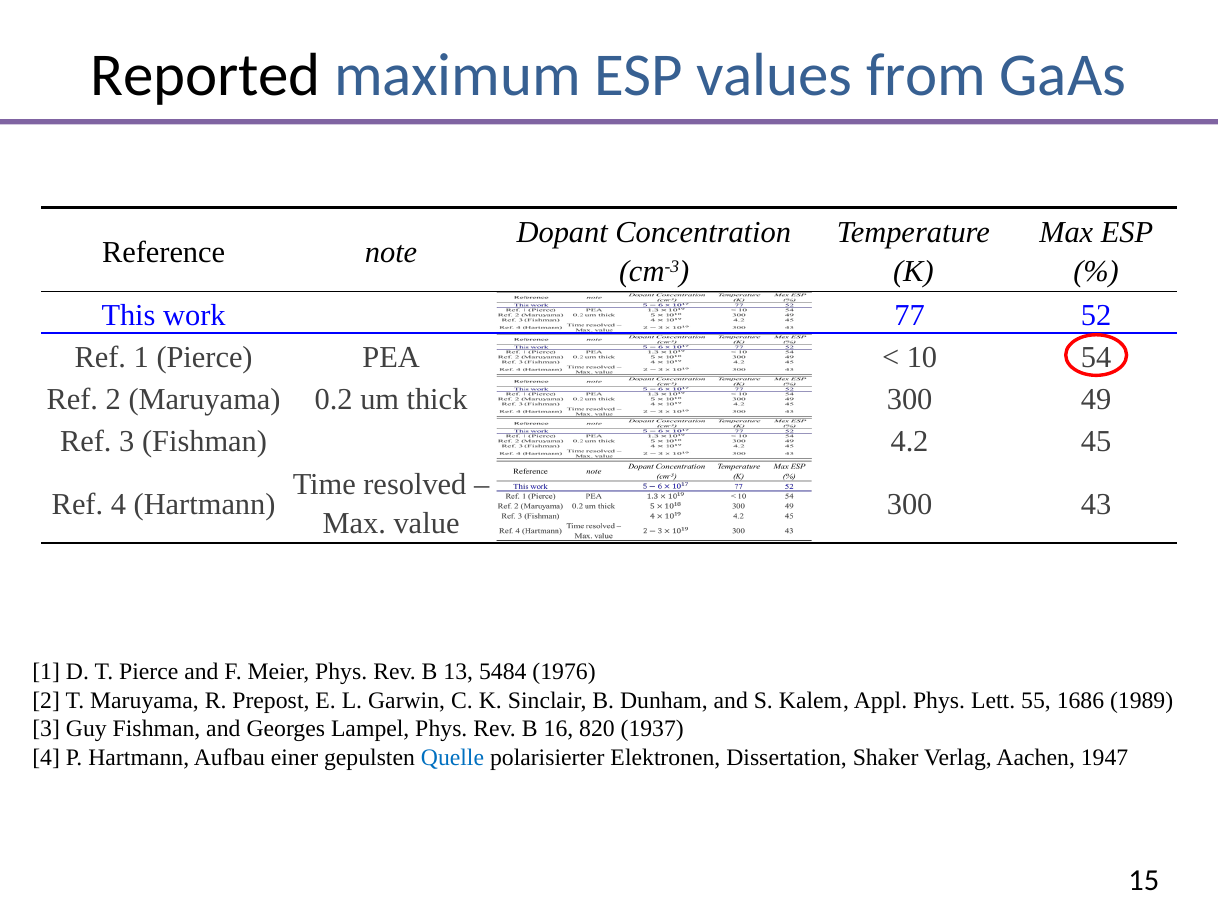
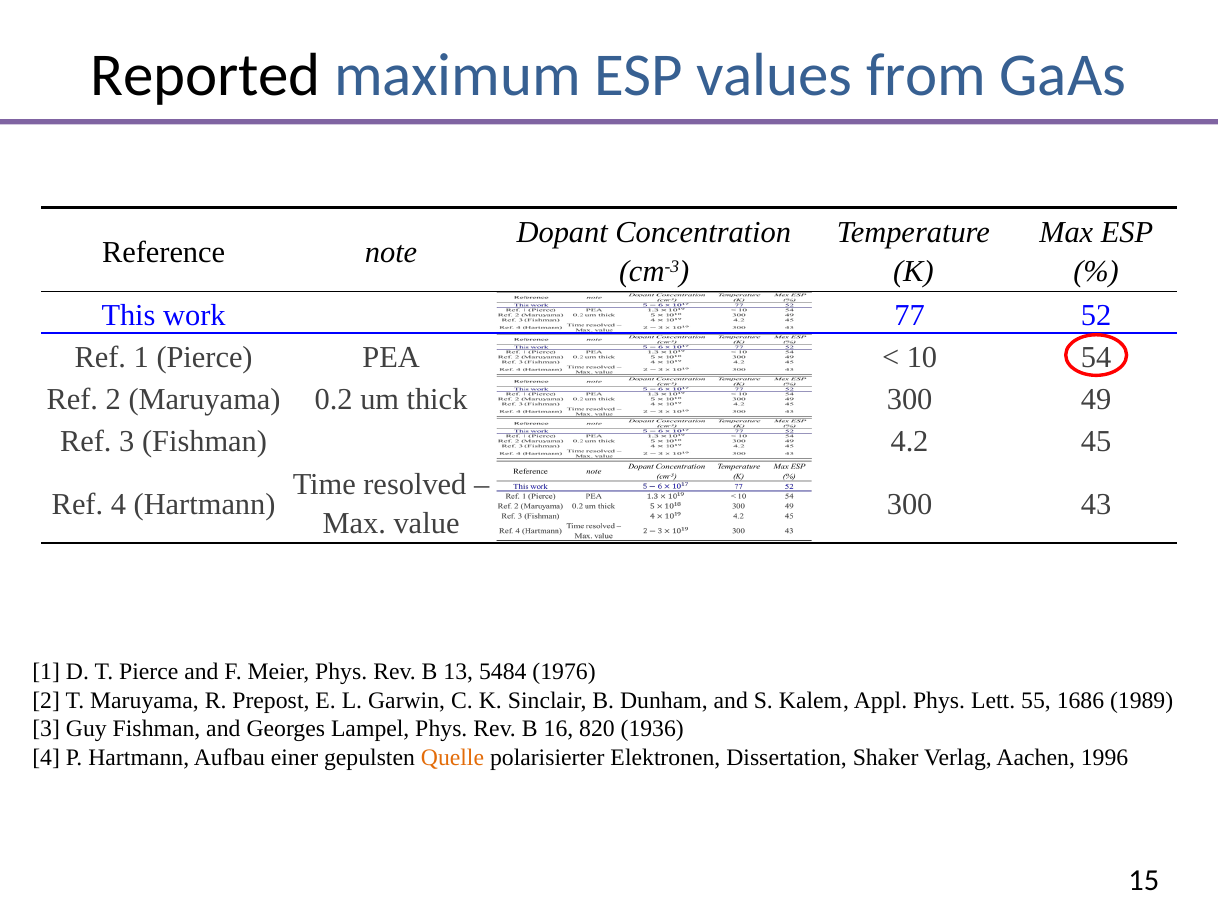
1937: 1937 -> 1936 (652, 729)
Quelle colour: blue -> orange (452, 758)
1947: 1947 -> 1996 (1105, 758)
